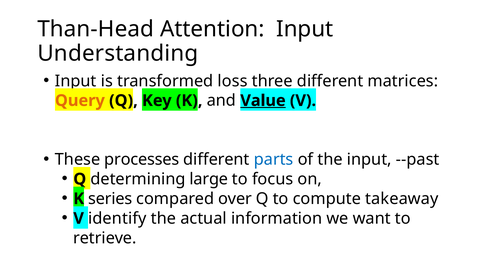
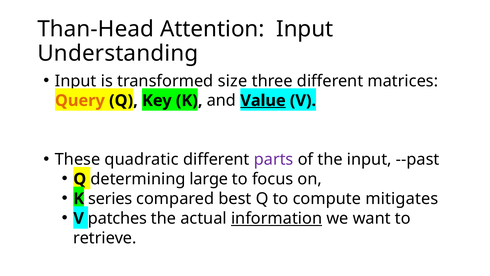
loss: loss -> size (233, 81)
processes: processes -> quadratic (142, 159)
parts colour: blue -> purple (274, 159)
over: over -> best (235, 198)
takeaway: takeaway -> mitigates (402, 198)
identify: identify -> patches (117, 218)
information underline: none -> present (277, 218)
